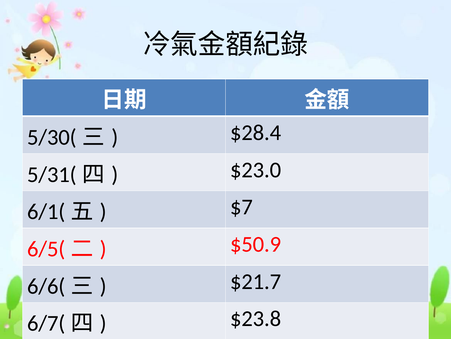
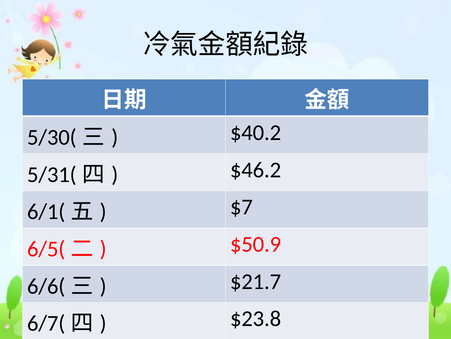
$28.4: $28.4 -> $40.2 (256, 132)
$23.0: $23.0 -> $46.2 (256, 170)
